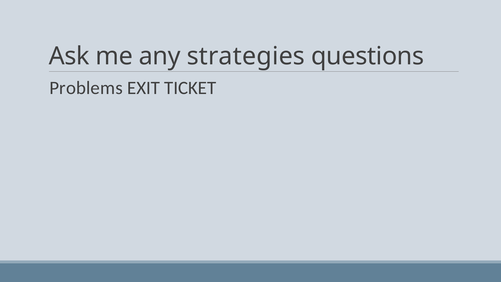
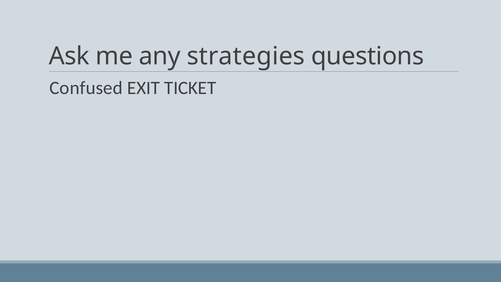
Problems: Problems -> Confused (86, 88)
